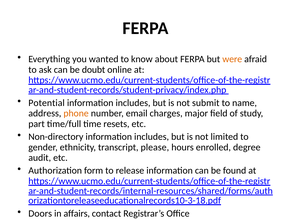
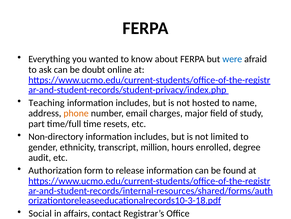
were colour: orange -> blue (232, 59)
Potential: Potential -> Teaching (47, 103)
submit: submit -> hosted (206, 103)
please: please -> million (155, 147)
Doors: Doors -> Social (40, 213)
